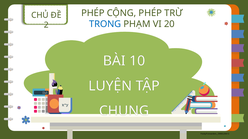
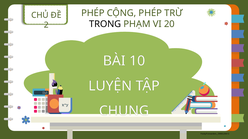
TRONG colour: blue -> black (105, 24)
